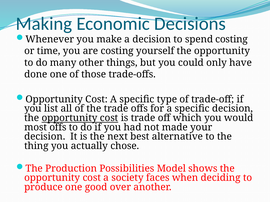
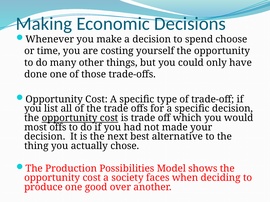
spend costing: costing -> choose (231, 39)
